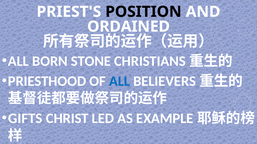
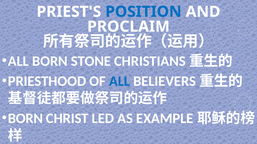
POSITION colour: black -> blue (143, 12)
ORDAINED: ORDAINED -> PROCLAIM (128, 27)
GIFTS: GIFTS -> BORN (25, 119)
